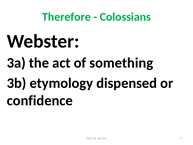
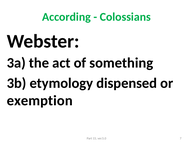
Therefore: Therefore -> According (66, 17)
confidence: confidence -> exemption (40, 100)
